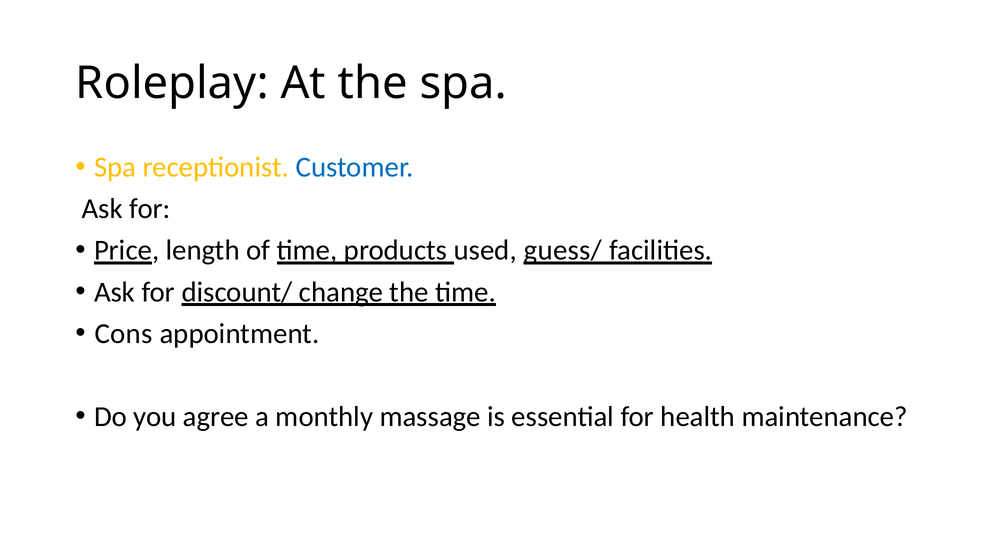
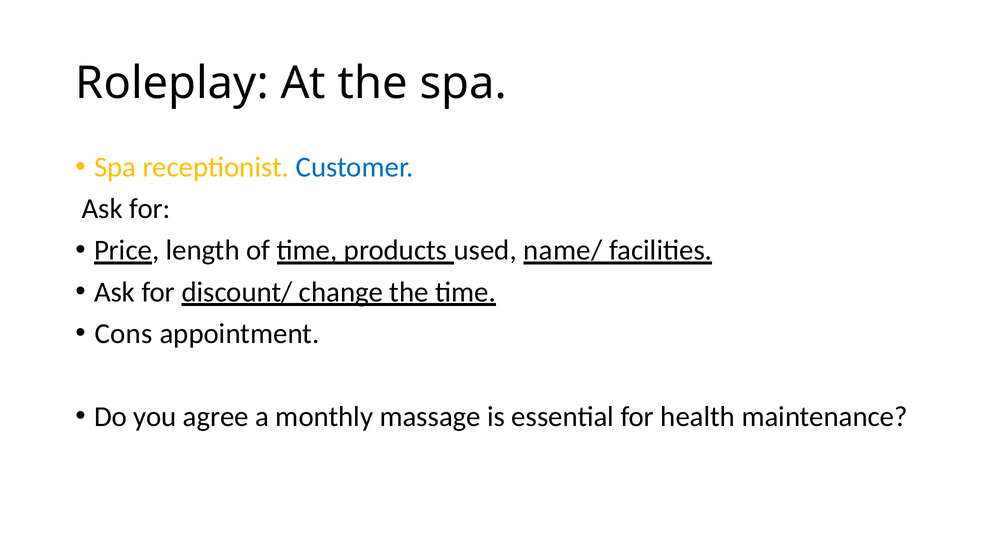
guess/: guess/ -> name/ (563, 250)
